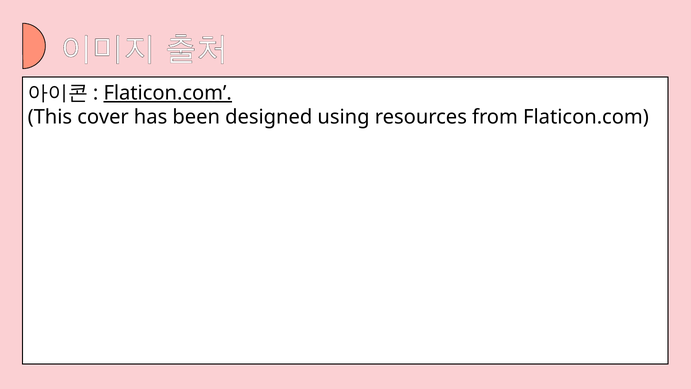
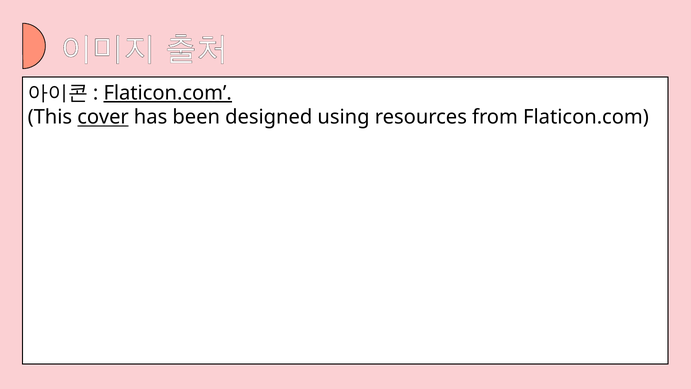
cover underline: none -> present (103, 117)
